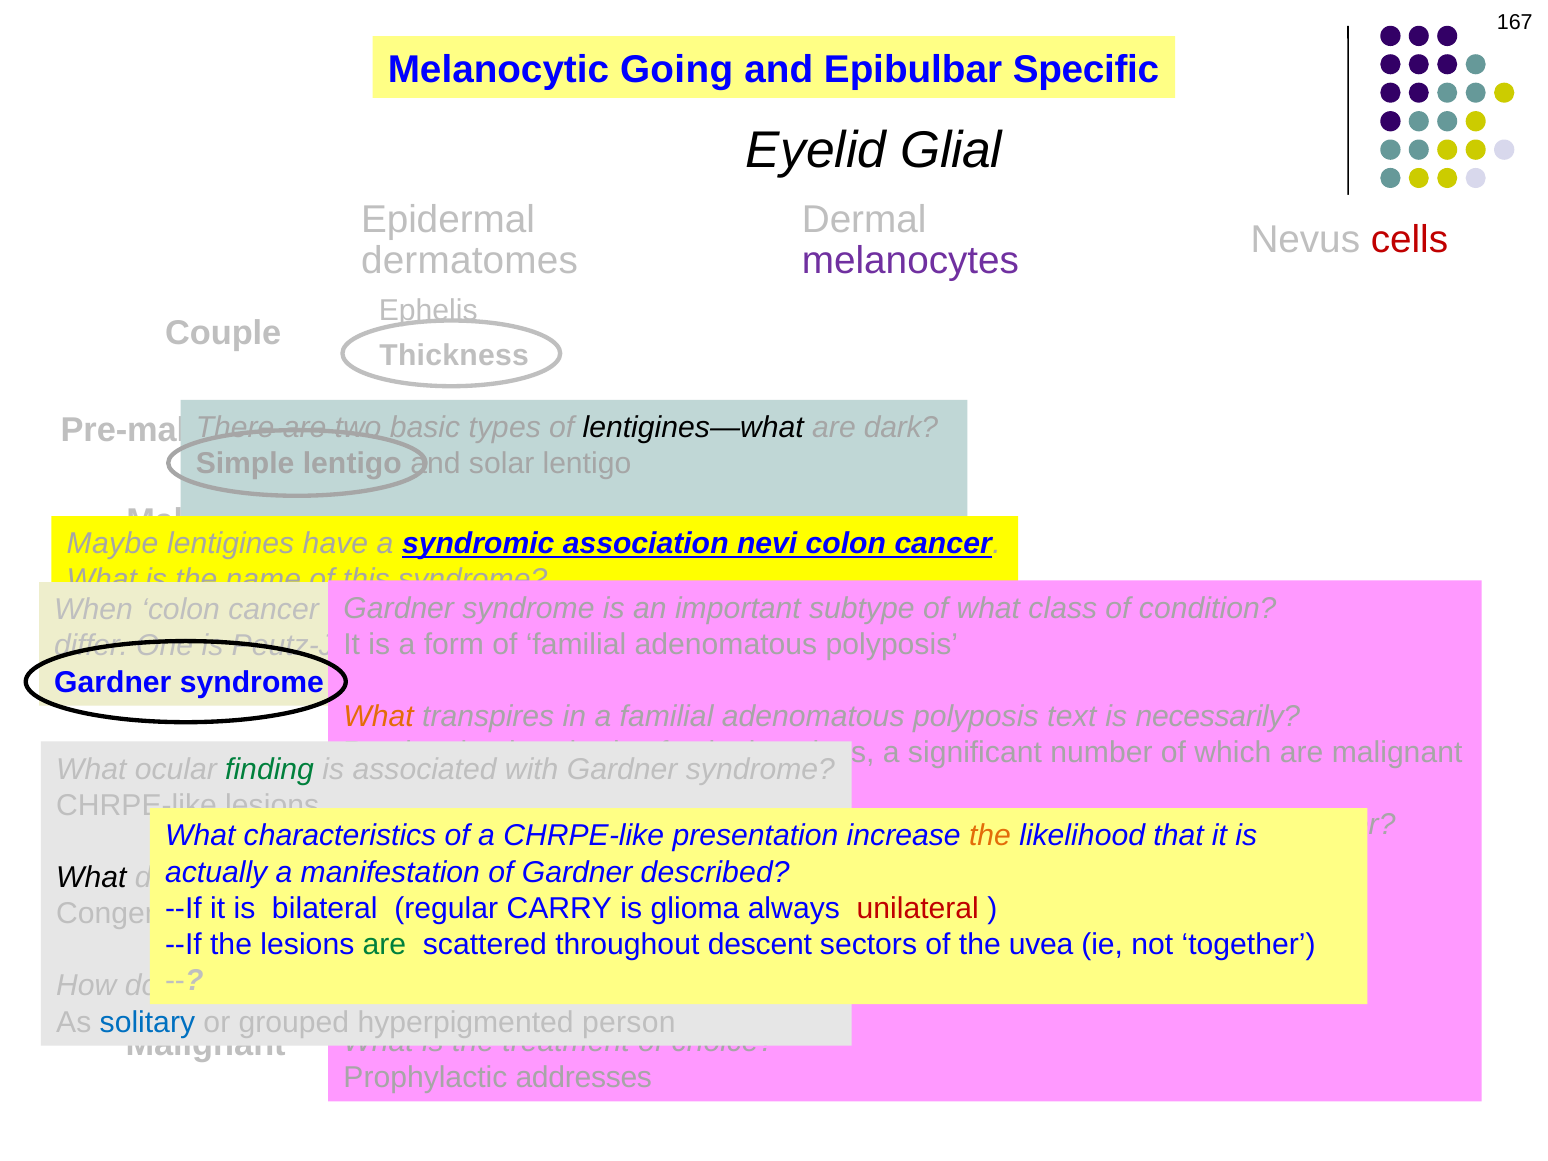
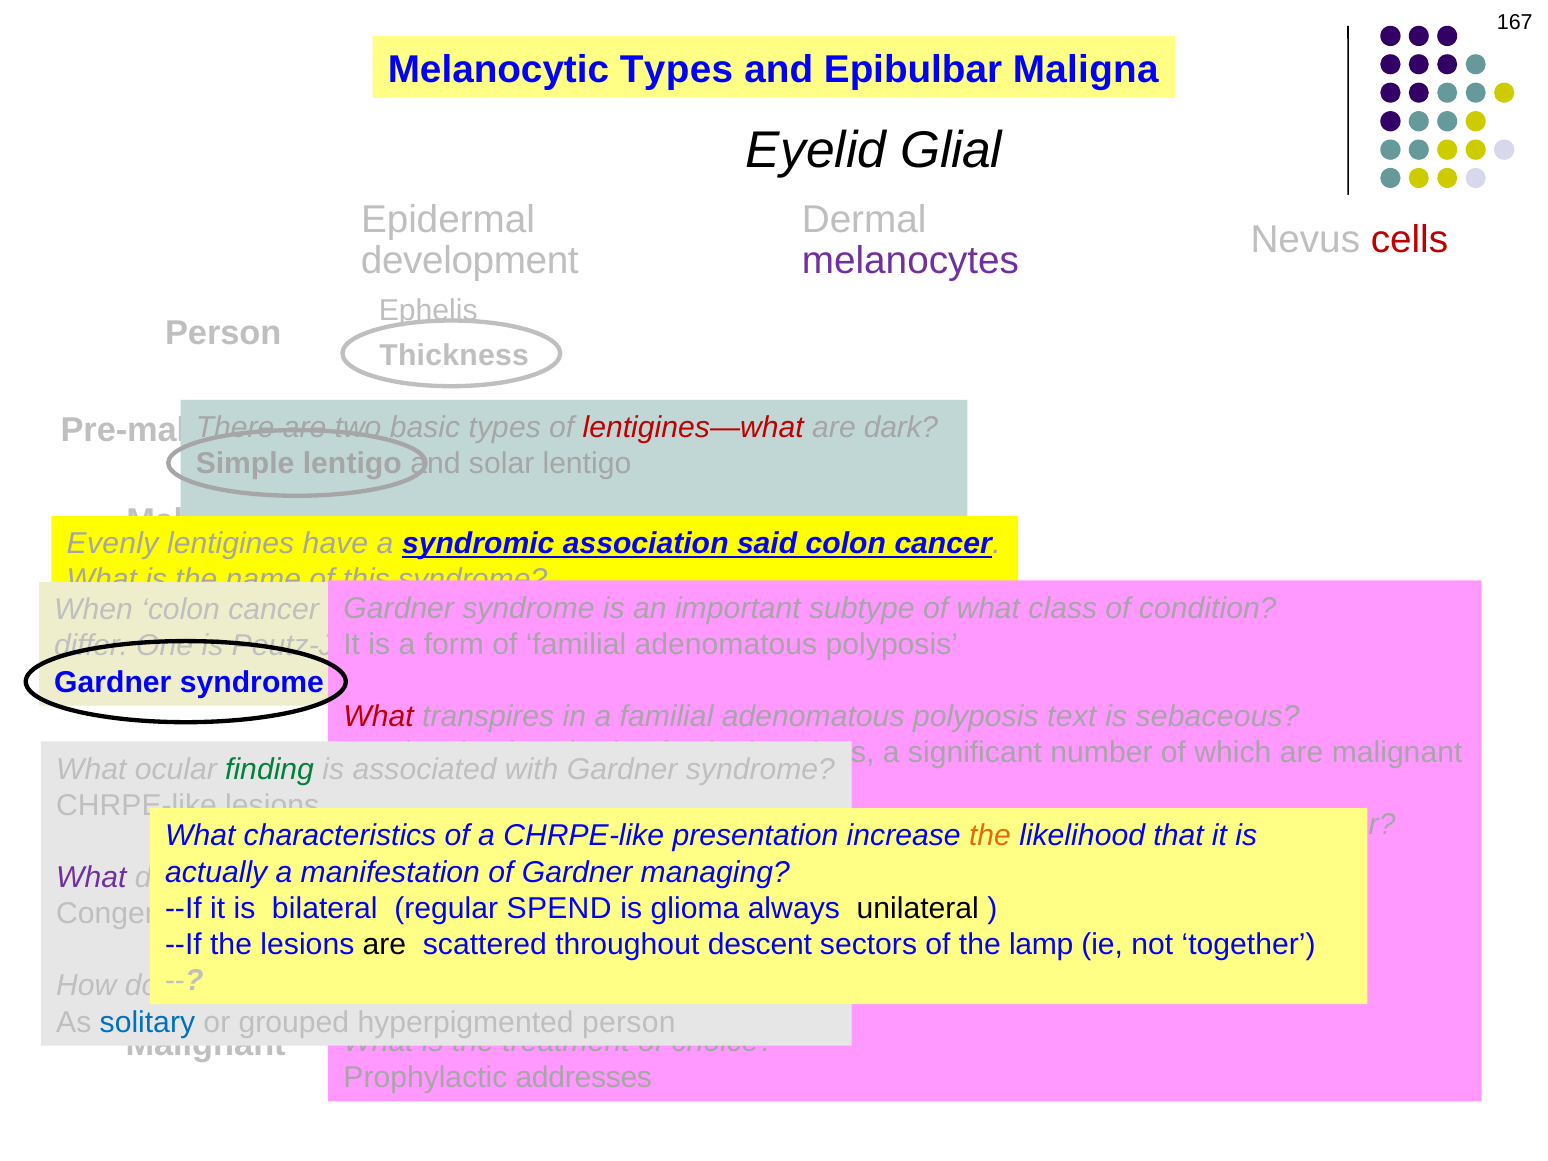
Melanocytic Going: Going -> Types (677, 70)
Specific: Specific -> Maligna (1086, 70)
dermatomes: dermatomes -> development (470, 260)
Couple: Couple -> Person (223, 333)
lentigines—what colour: black -> red (693, 428)
Maybe: Maybe -> Evenly (113, 544)
nevi: nevi -> said (767, 544)
What colour: orange -> red (379, 717)
necessarily: necessarily -> sebaceous (1218, 717)
described: described -> managing (715, 872)
What colour: black -> purple (91, 878)
CARRY: CARRY -> SPEND (559, 908)
unilateral colour: red -> black (918, 908)
are colour: green -> black (384, 944)
uvea: uvea -> lamp (1041, 944)
